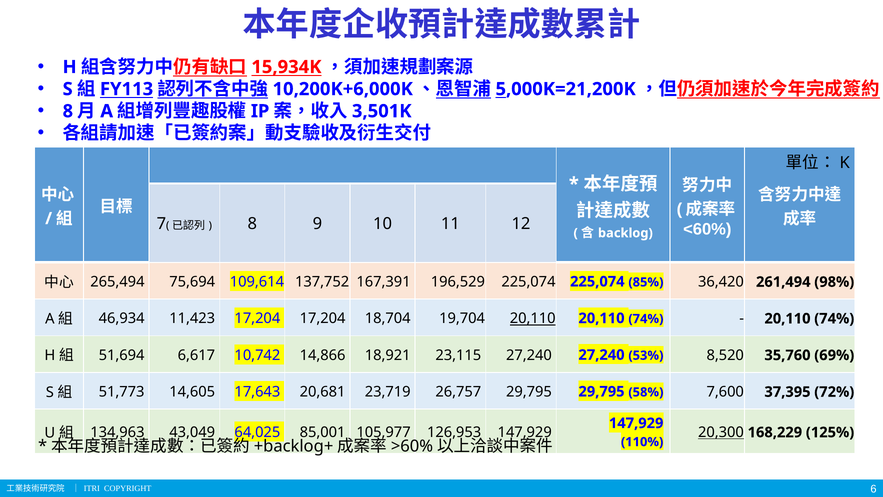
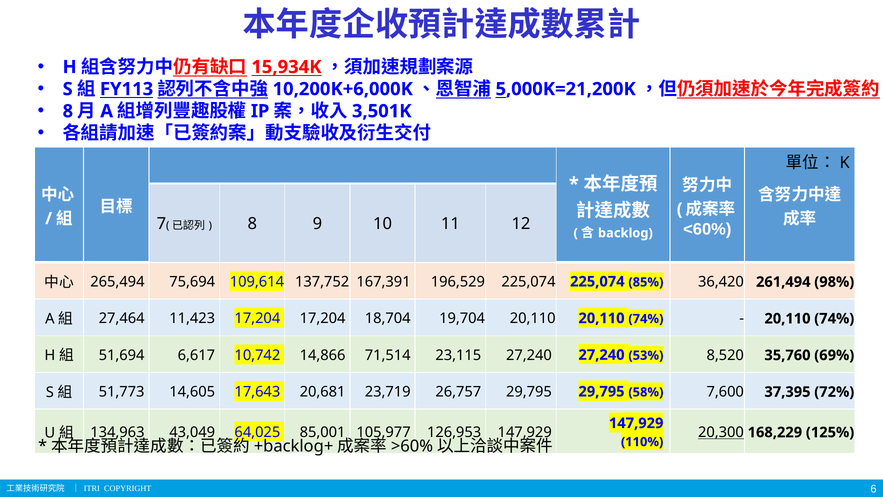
46,934: 46,934 -> 27,464 (122, 318)
20,110 underline: present -> none (533, 318)
18,921: 18,921 -> 71,514 (388, 355)
